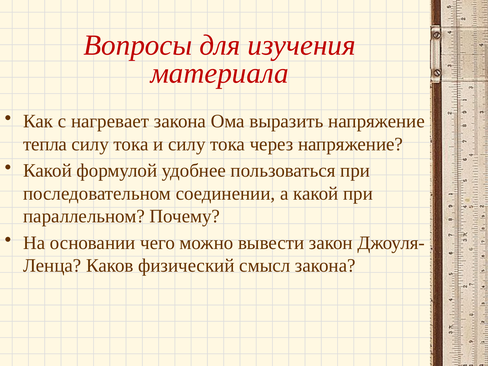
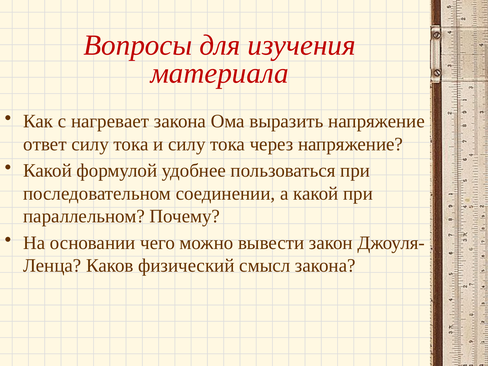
тепла: тепла -> ответ (45, 144)
